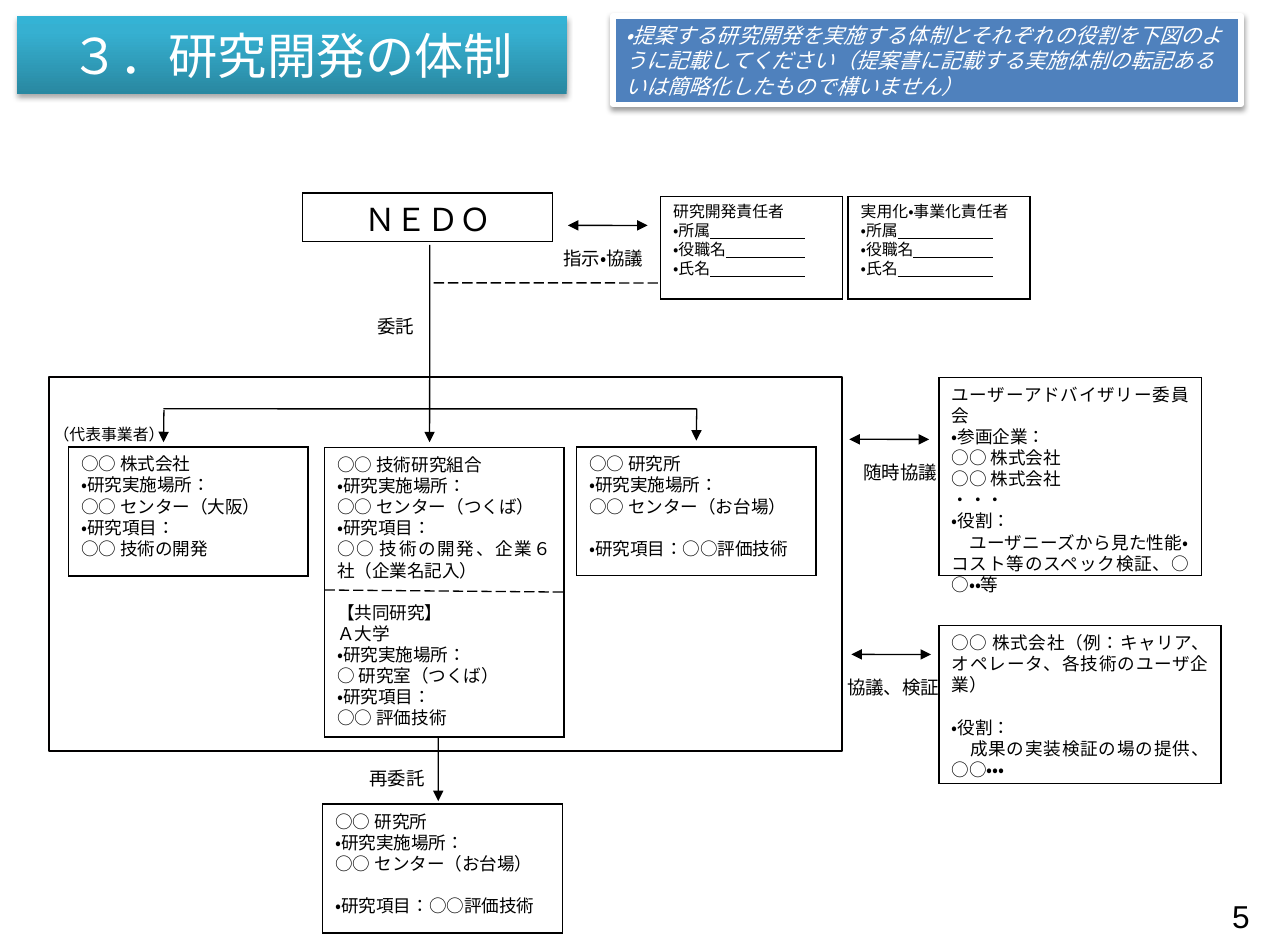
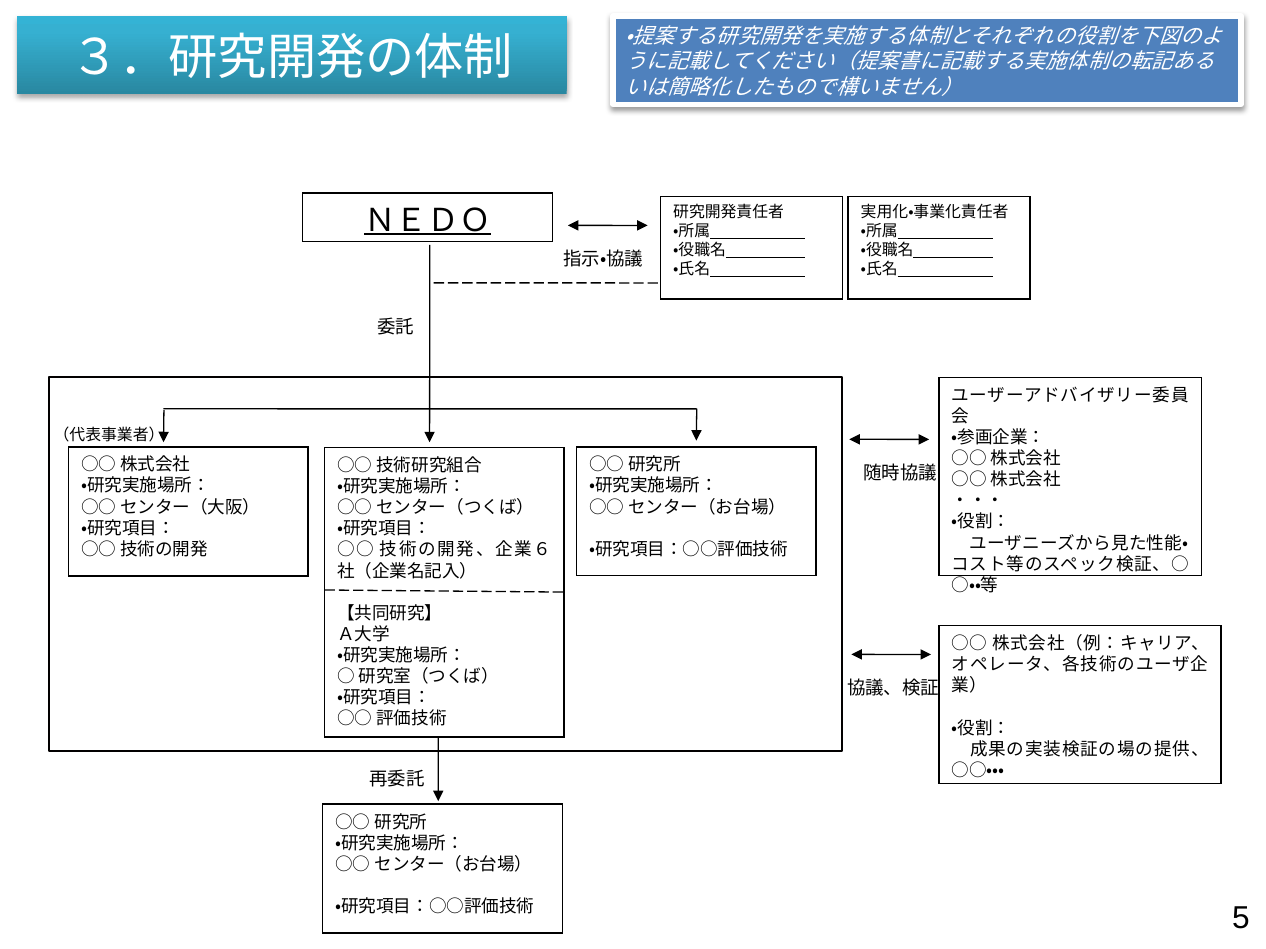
ＮＥＤＯ underline: none -> present (428, 221)
